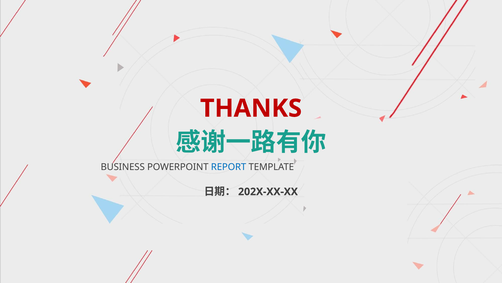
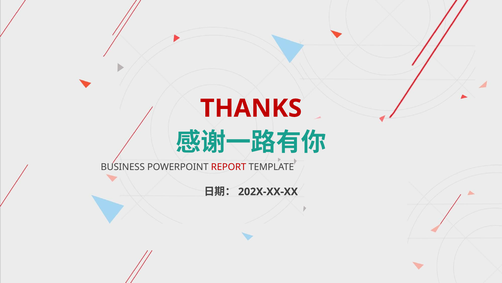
REPORT colour: blue -> red (229, 167)
